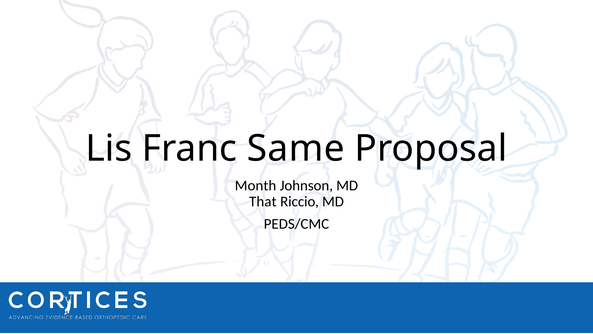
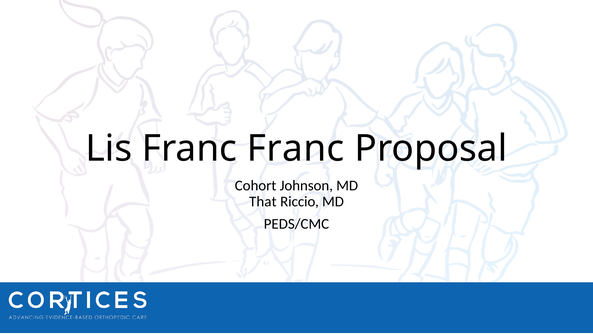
Franc Same: Same -> Franc (296, 148)
Month: Month -> Cohort (256, 185)
